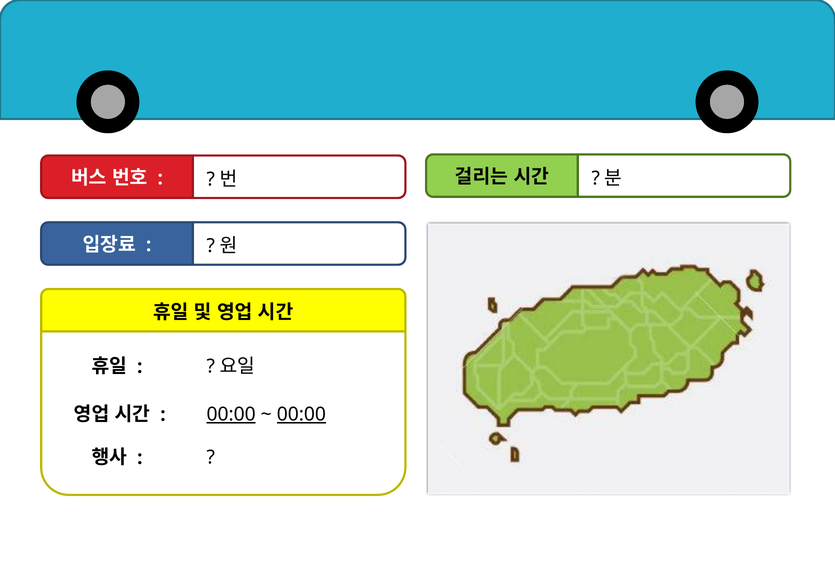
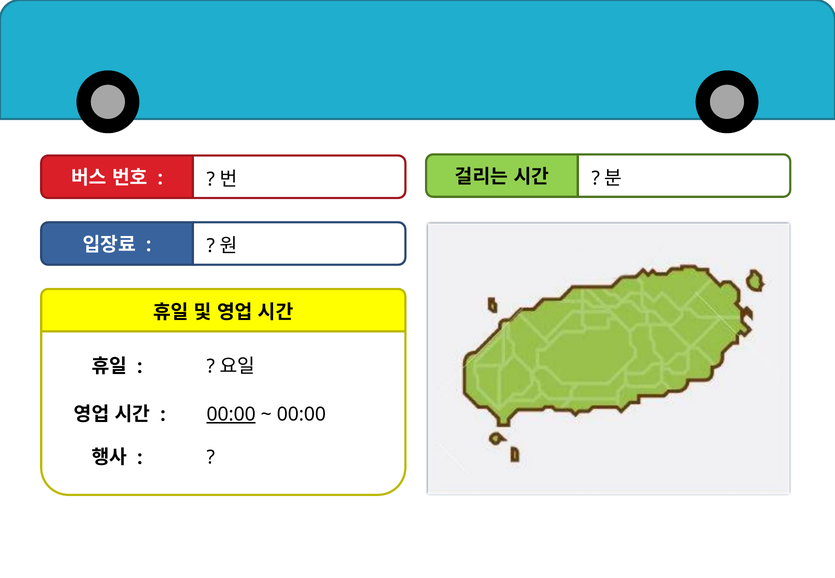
00:00 underline: present -> none (301, 415)
